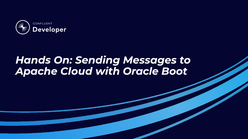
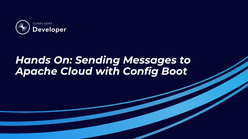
Oracle: Oracle -> Config (141, 72)
